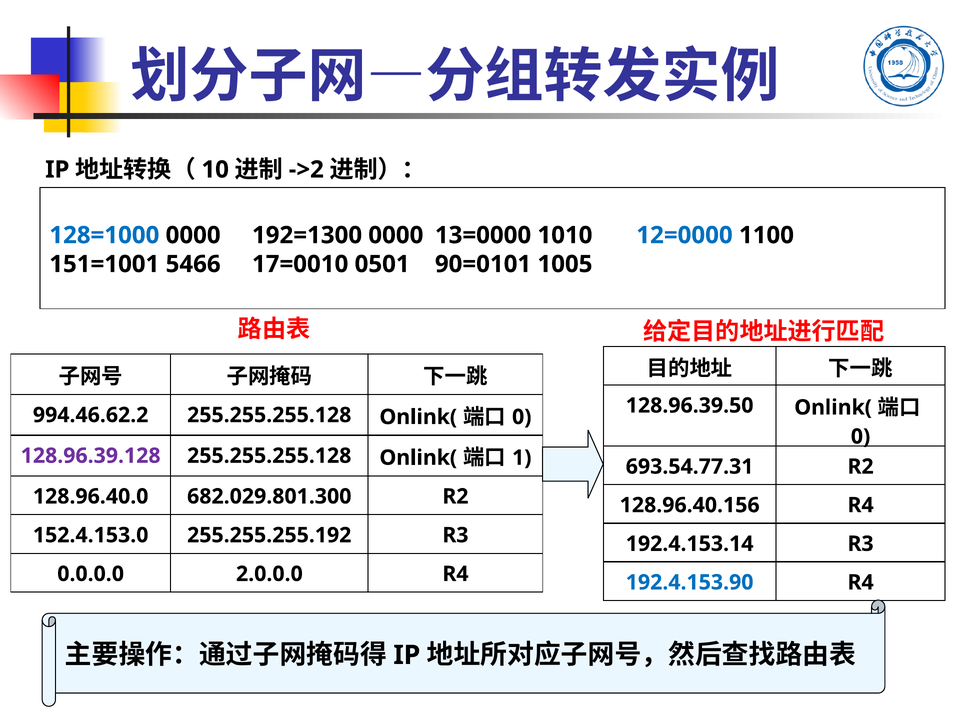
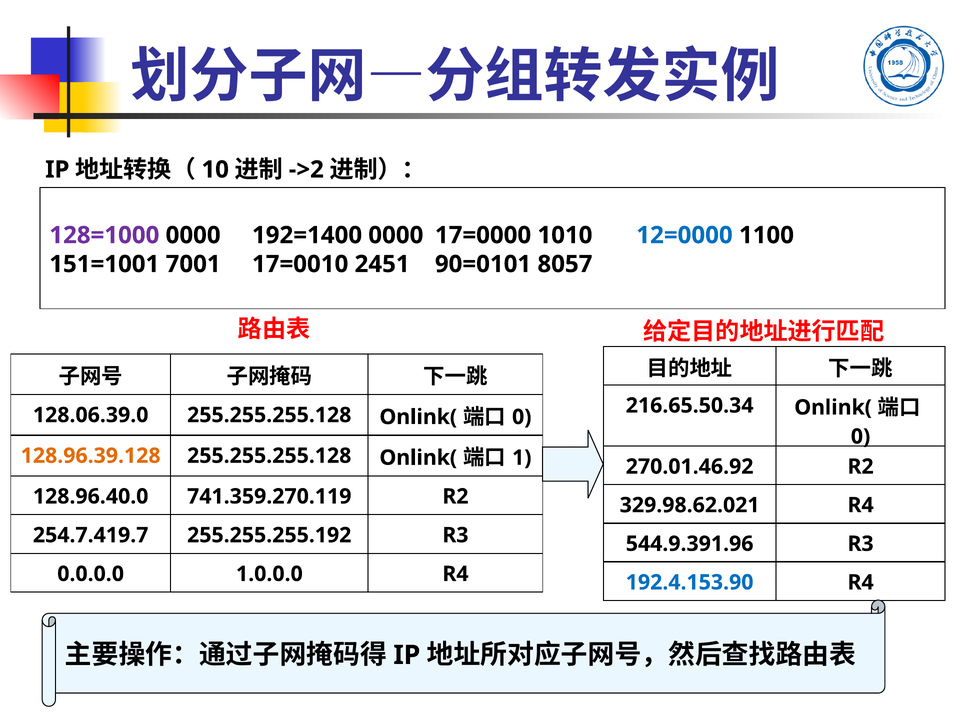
128=1000 colour: blue -> purple (104, 235)
192=1300: 192=1300 -> 192=1400 (307, 235)
13=0000: 13=0000 -> 17=0000 (483, 235)
5466: 5466 -> 7001 (193, 264)
0501: 0501 -> 2451 (382, 264)
1005: 1005 -> 8057 (565, 264)
128.96.39.50: 128.96.39.50 -> 216.65.50.34 (690, 406)
994.46.62.2: 994.46.62.2 -> 128.06.39.0 (91, 415)
128.96.39.128 colour: purple -> orange (91, 456)
693.54.77.31: 693.54.77.31 -> 270.01.46.92 (690, 467)
682.029.801.300: 682.029.801.300 -> 741.359.270.119 (269, 496)
128.96.40.156: 128.96.40.156 -> 329.98.62.021 (690, 505)
152.4.153.0: 152.4.153.0 -> 254.7.419.7 (91, 535)
192.4.153.14: 192.4.153.14 -> 544.9.391.96 (690, 544)
2.0.0.0: 2.0.0.0 -> 1.0.0.0 (269, 574)
